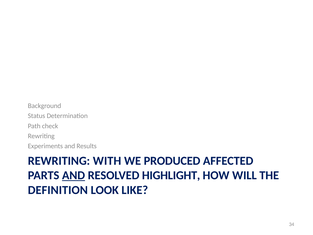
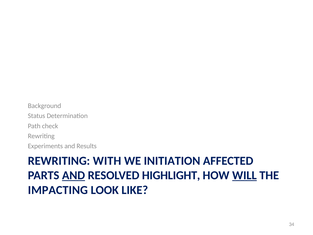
PRODUCED: PRODUCED -> INITIATION (172, 161)
WILL underline: none -> present (244, 175)
DEFINITION: DEFINITION -> IMPACTING (58, 190)
